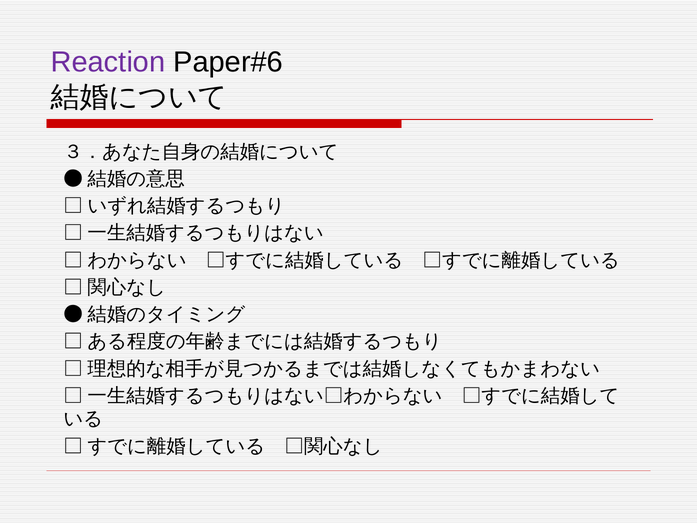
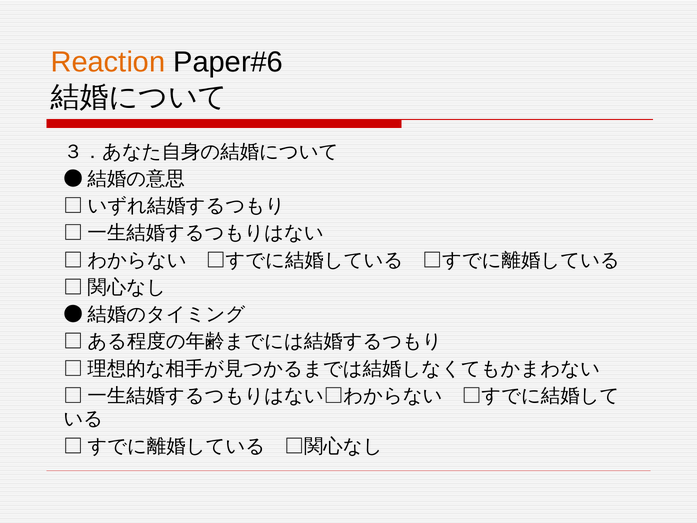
Reaction colour: purple -> orange (108, 62)
